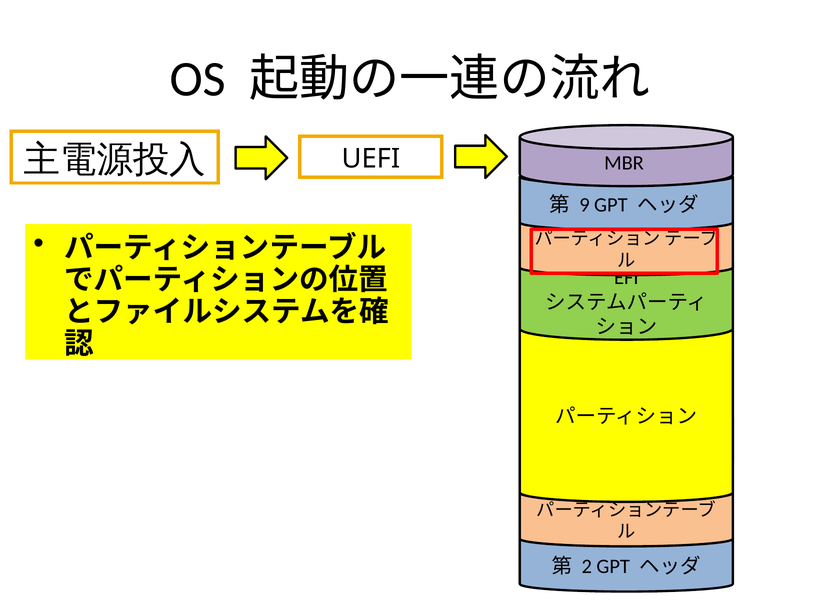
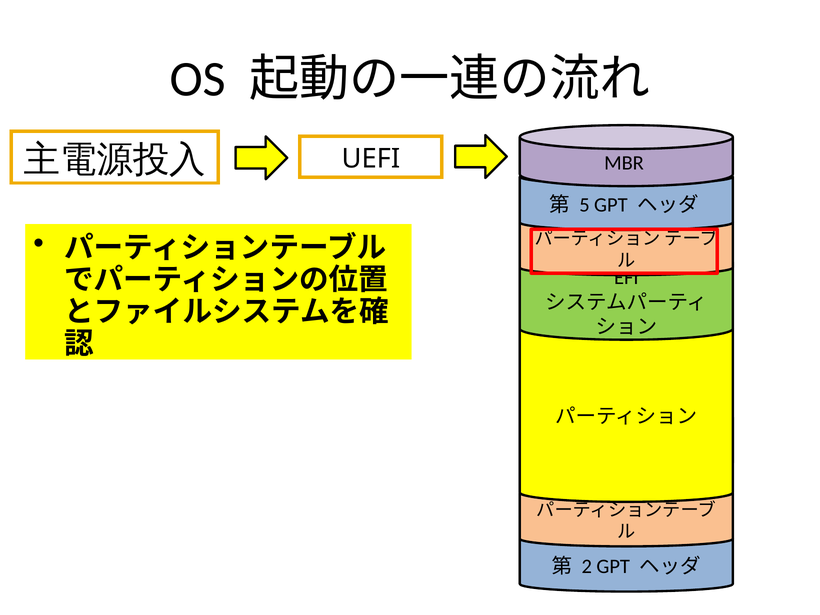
9: 9 -> 5 (584, 205)
